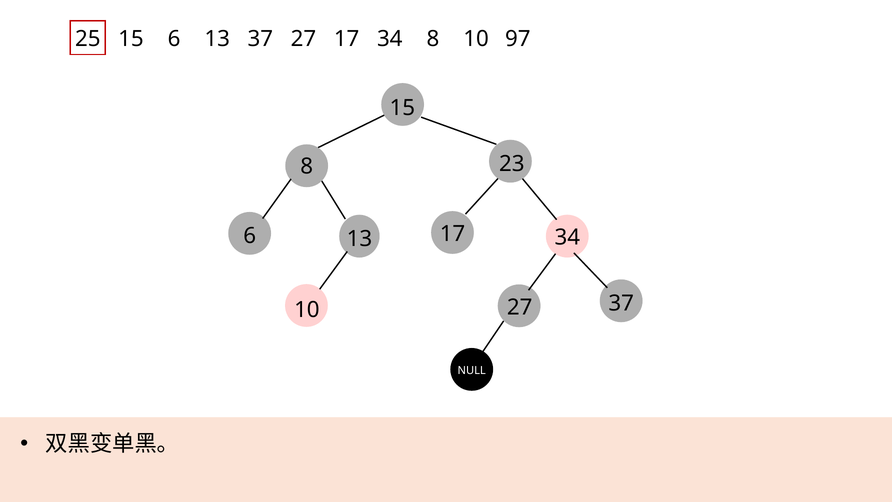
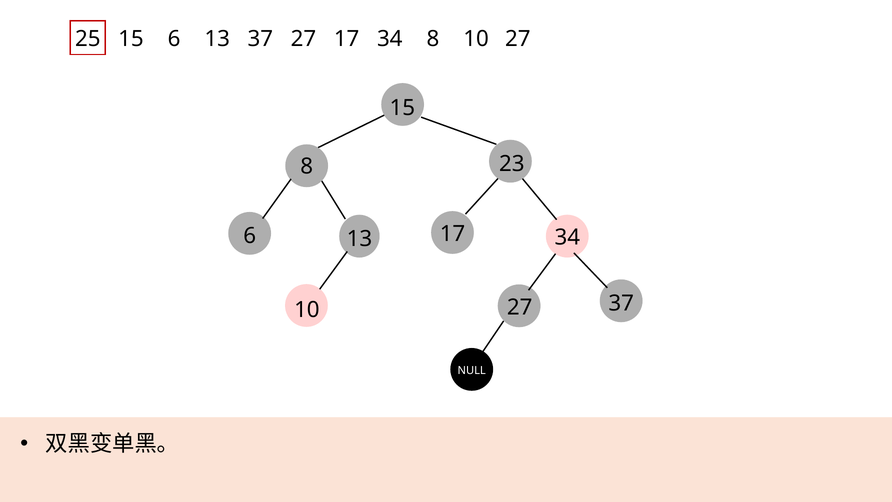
10 97: 97 -> 27 (518, 39)
